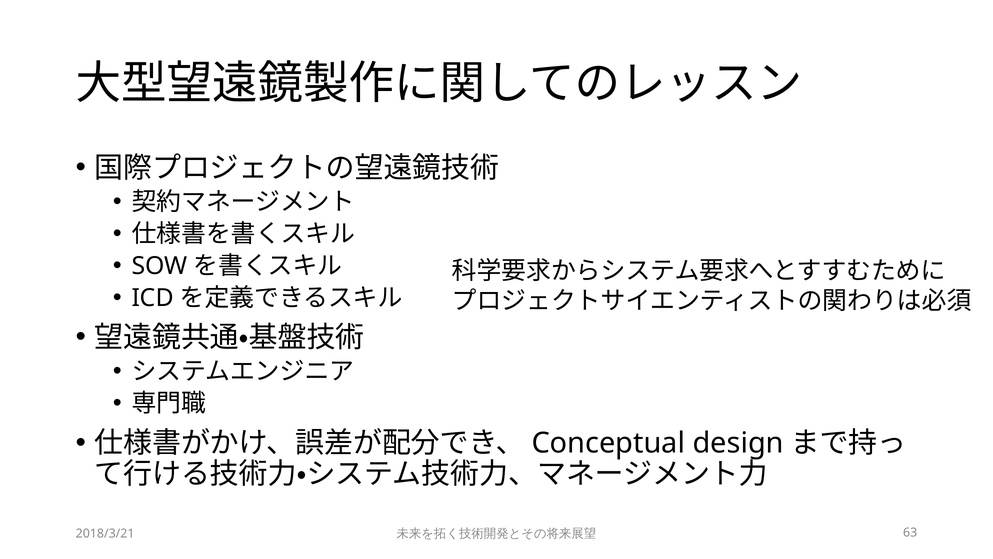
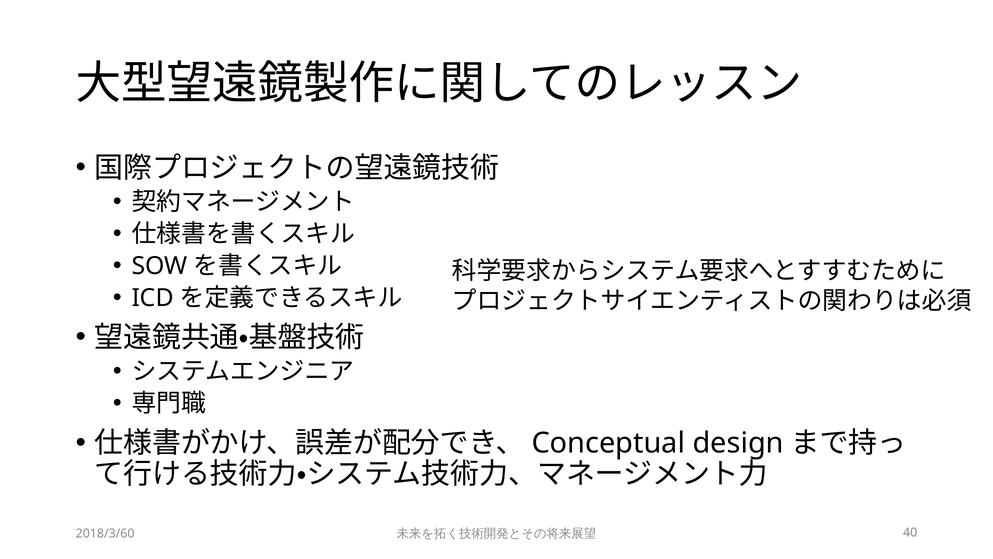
2018/3/21: 2018/3/21 -> 2018/3/60 (105, 533)
63: 63 -> 40 (910, 532)
